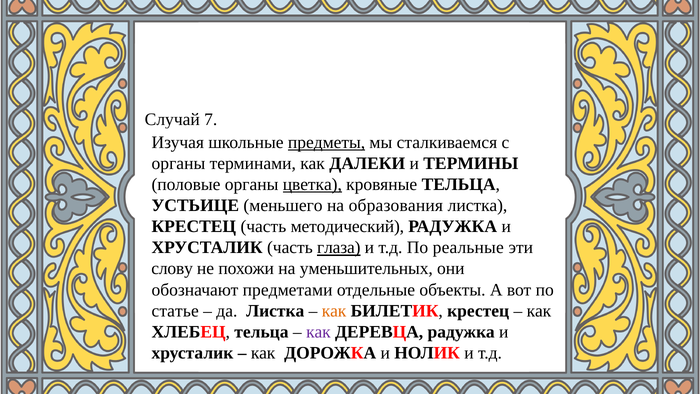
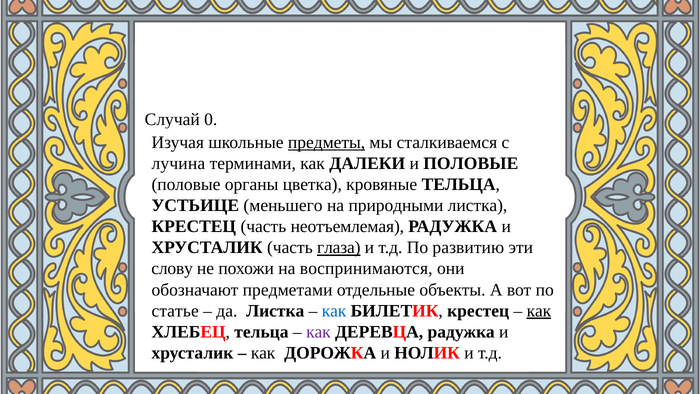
7: 7 -> 0 (211, 119)
органы: органы -> лучина (178, 164)
и ТЕРМИНЫ: ТЕРМИНЫ -> ПОЛОВЫЕ (471, 164)
цветка underline: present -> none (312, 185)
образования: образования -> природными (396, 206)
методический: методический -> неотъемлемая (347, 227)
реальные: реальные -> развитию (468, 248)
уменьшительных: уменьшительных -> воспринимаются (366, 269)
как colour: orange -> blue (334, 311)
как underline: none -> present (539, 311)
